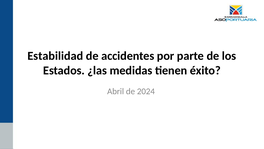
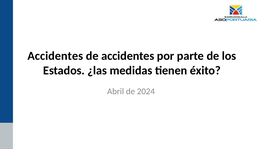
Estabilidad: Estabilidad -> Accidentes (55, 56)
